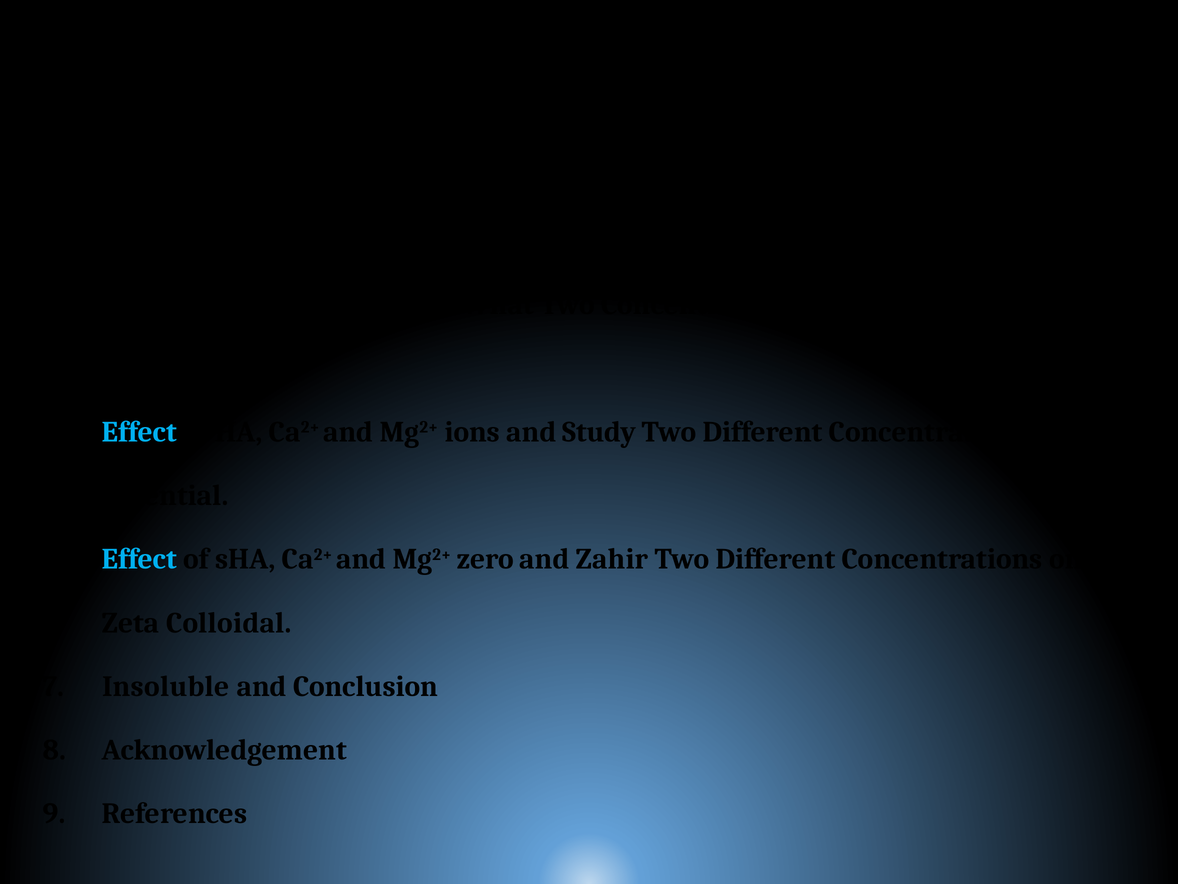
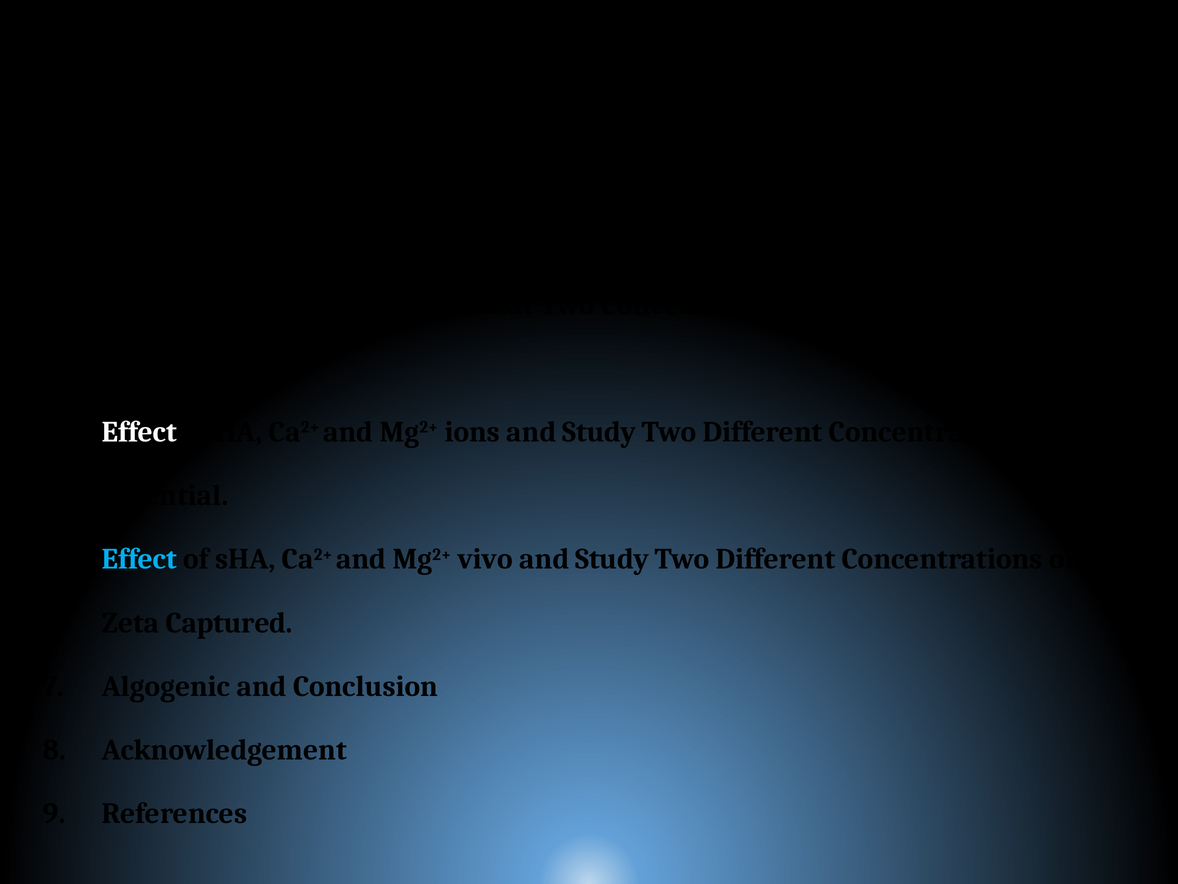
Effect colour: light blue -> white (139, 432)
zero: zero -> vivo (485, 559)
Zahir: Zahir -> Study (612, 559)
Colloidal: Colloidal -> Captured (229, 622)
Insoluble: Insoluble -> Algogenic (166, 686)
